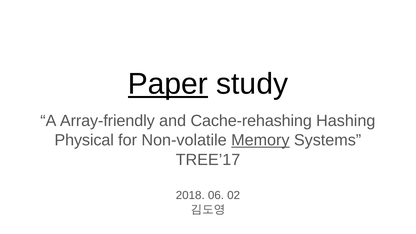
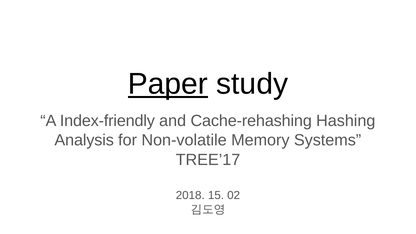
Array-friendly: Array-friendly -> Index-friendly (107, 121)
Physical: Physical -> Analysis (84, 140)
Memory underline: present -> none (260, 140)
06: 06 -> 15 (216, 195)
